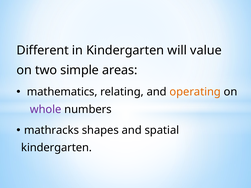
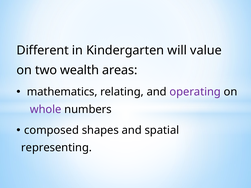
simple: simple -> wealth (80, 70)
operating colour: orange -> purple (195, 92)
mathracks: mathracks -> composed (51, 130)
kindergarten: kindergarten -> representing (57, 148)
